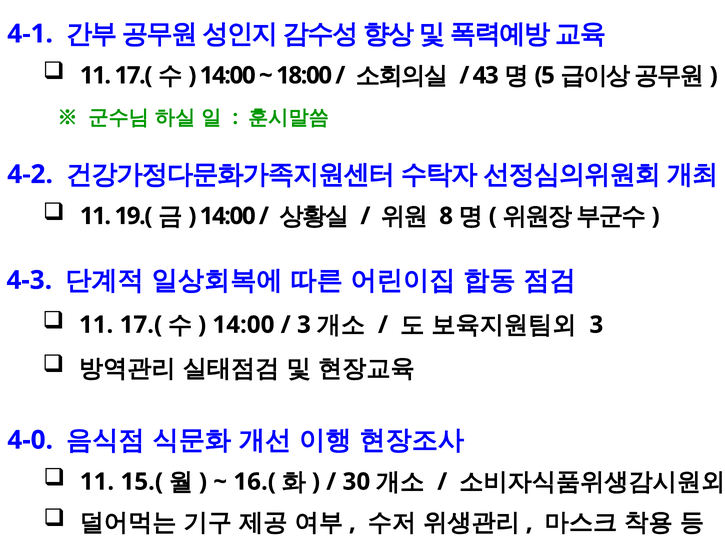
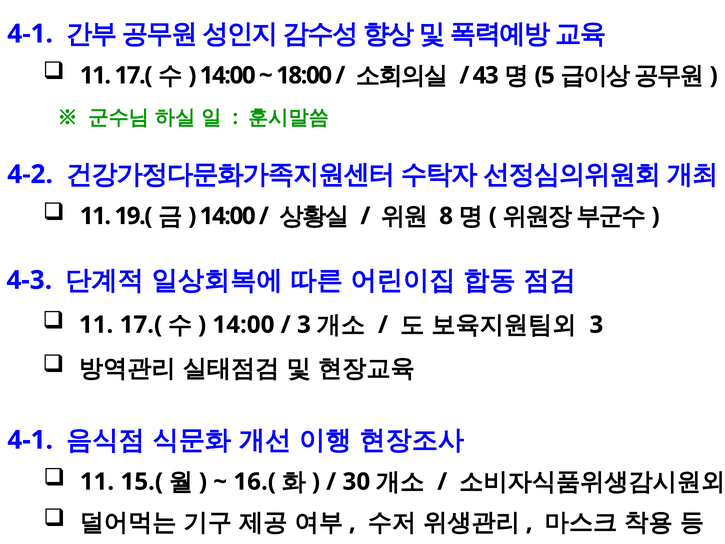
4-0: 4-0 -> 4-1 (30, 440)
